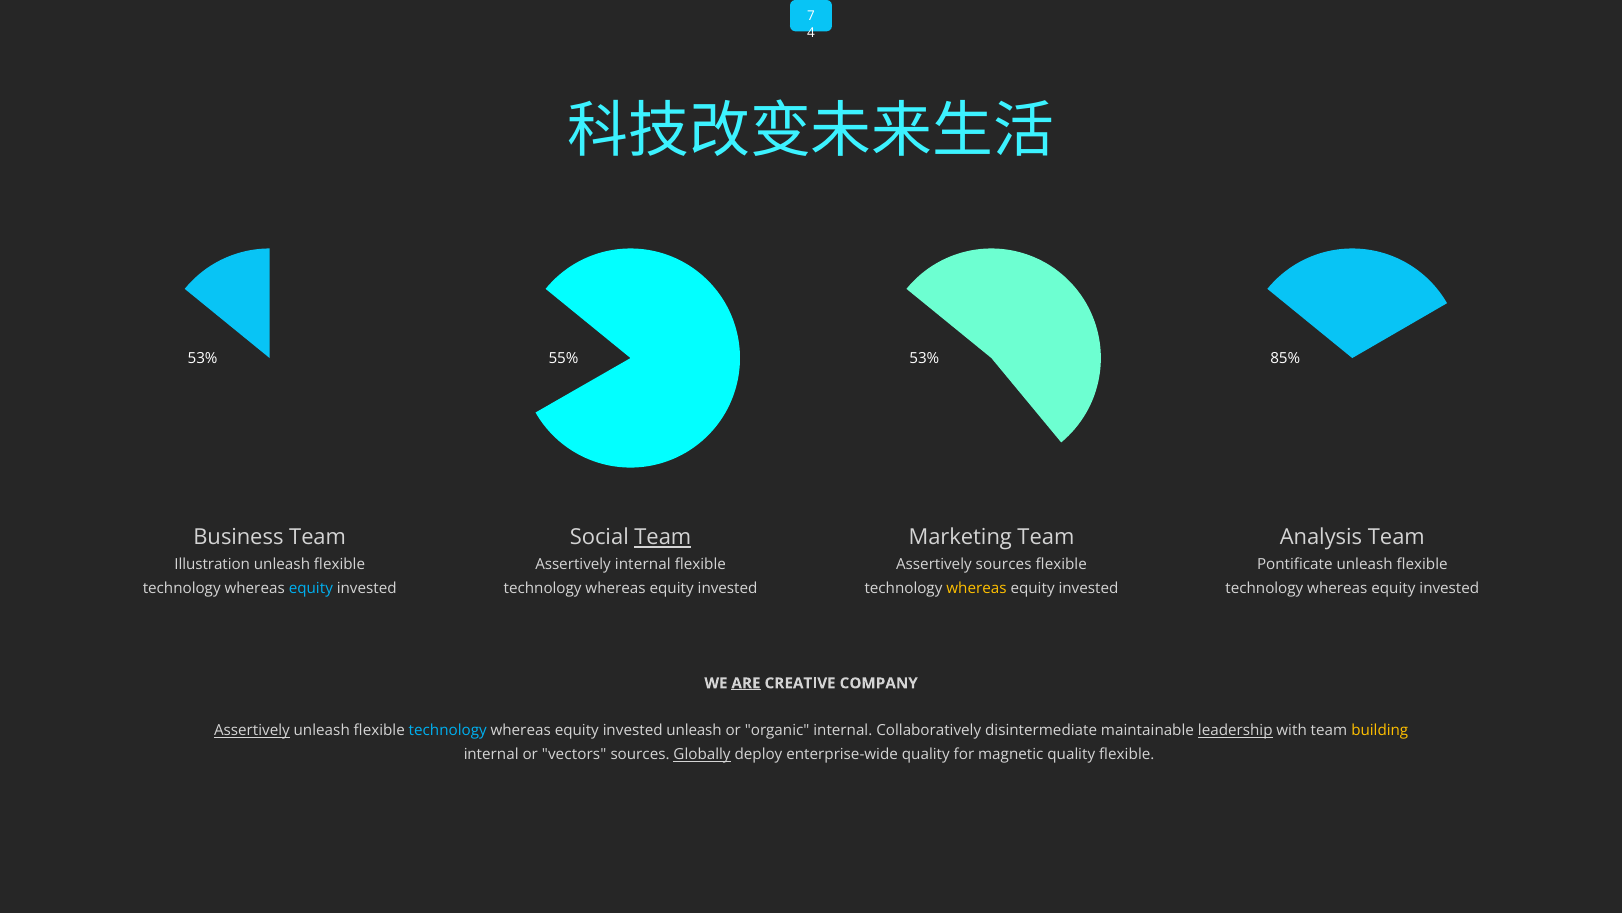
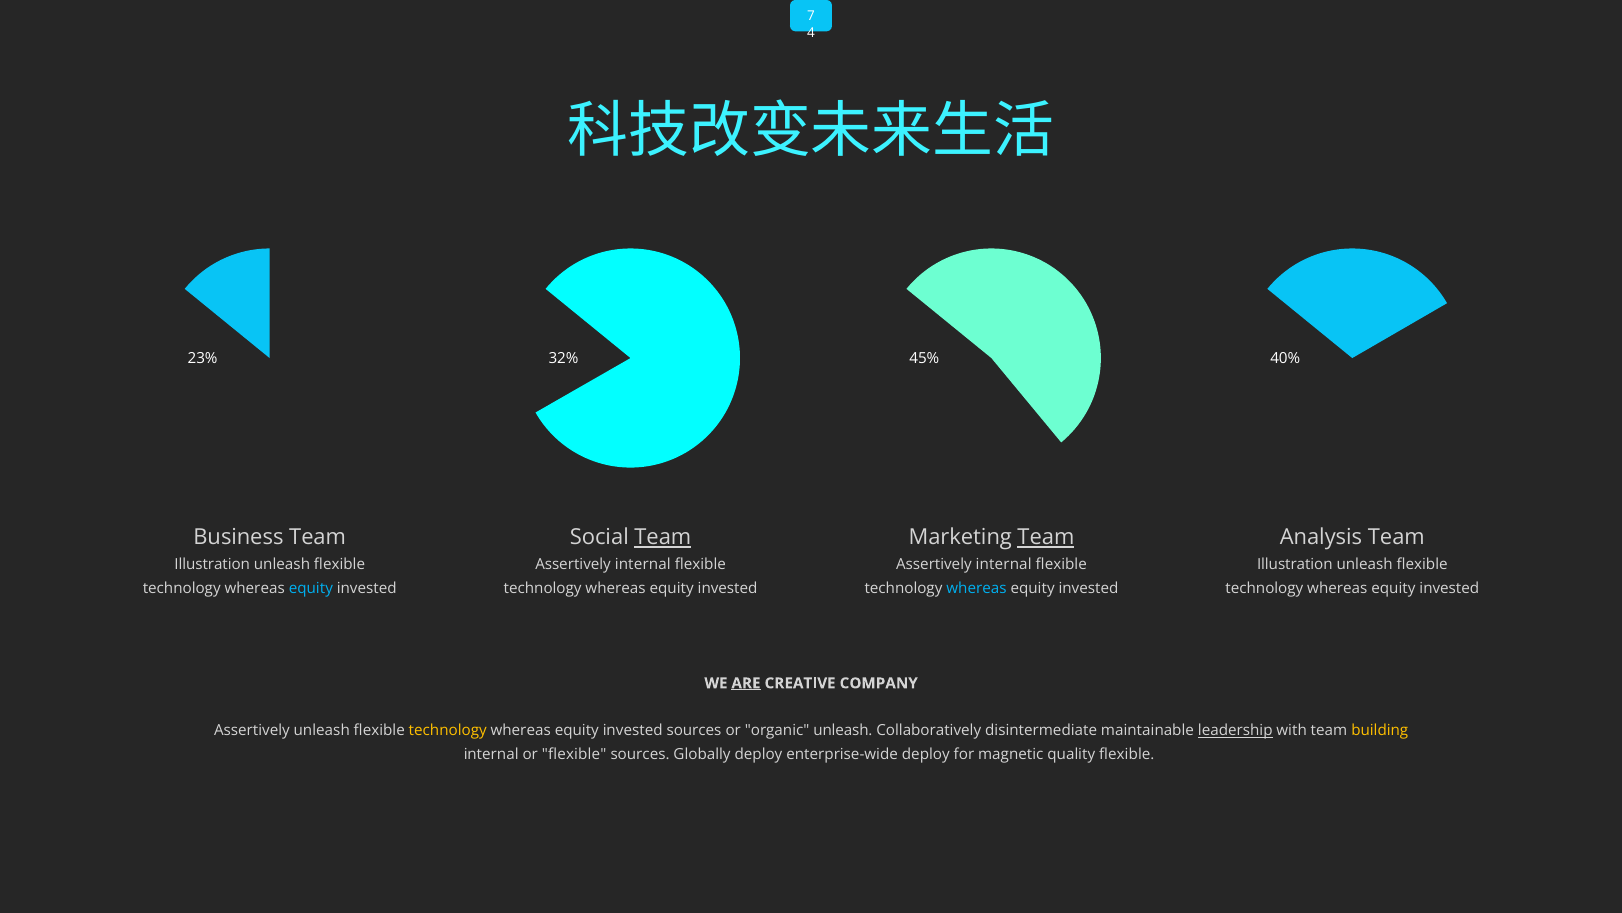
53%: 53% -> 23% (203, 359)
55%: 55% -> 32% (564, 359)
53%: 53% -> 45% (924, 359)
85%: 85% -> 40% (1285, 359)
Team underline: none -> present (1046, 537)
sources: sources -> internal (1004, 564)
Pontificate: Pontificate -> Illustration (1295, 564)
whereas colour: yellow -> light blue (976, 588)
Assertively underline: present -> none (252, 730)
technology colour: light blue -> yellow (448, 730)
invested unleash: unleash -> sources (694, 730)
organic internal: internal -> unleash (843, 730)
or vectors: vectors -> flexible (574, 754)
Globally underline: present -> none (702, 754)
enterprise-wide quality: quality -> deploy (926, 754)
